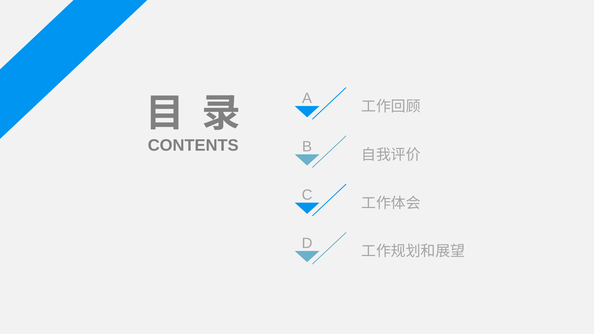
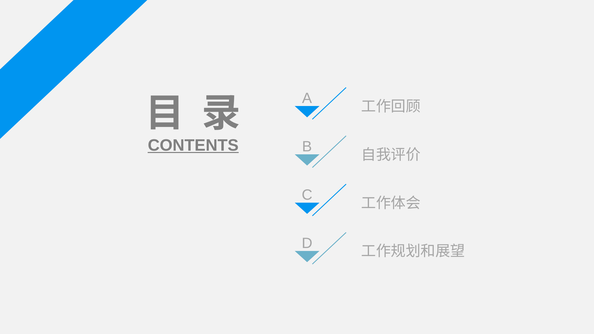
CONTENTS underline: none -> present (193, 146)
